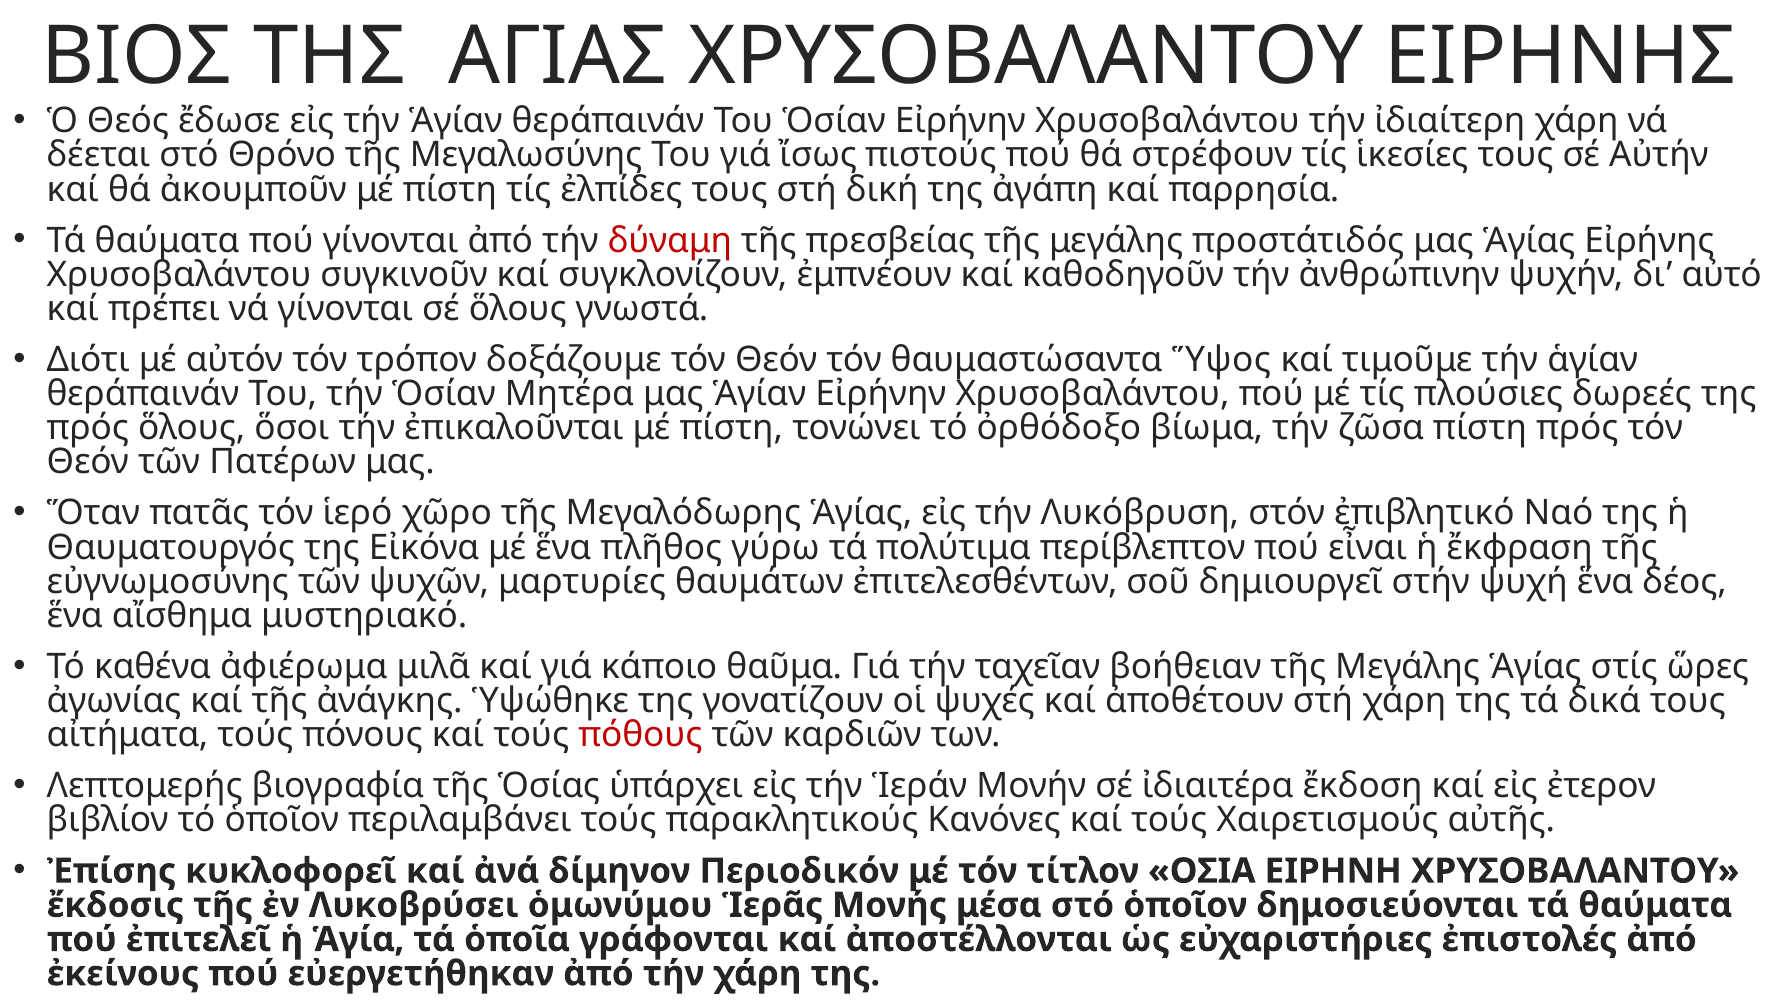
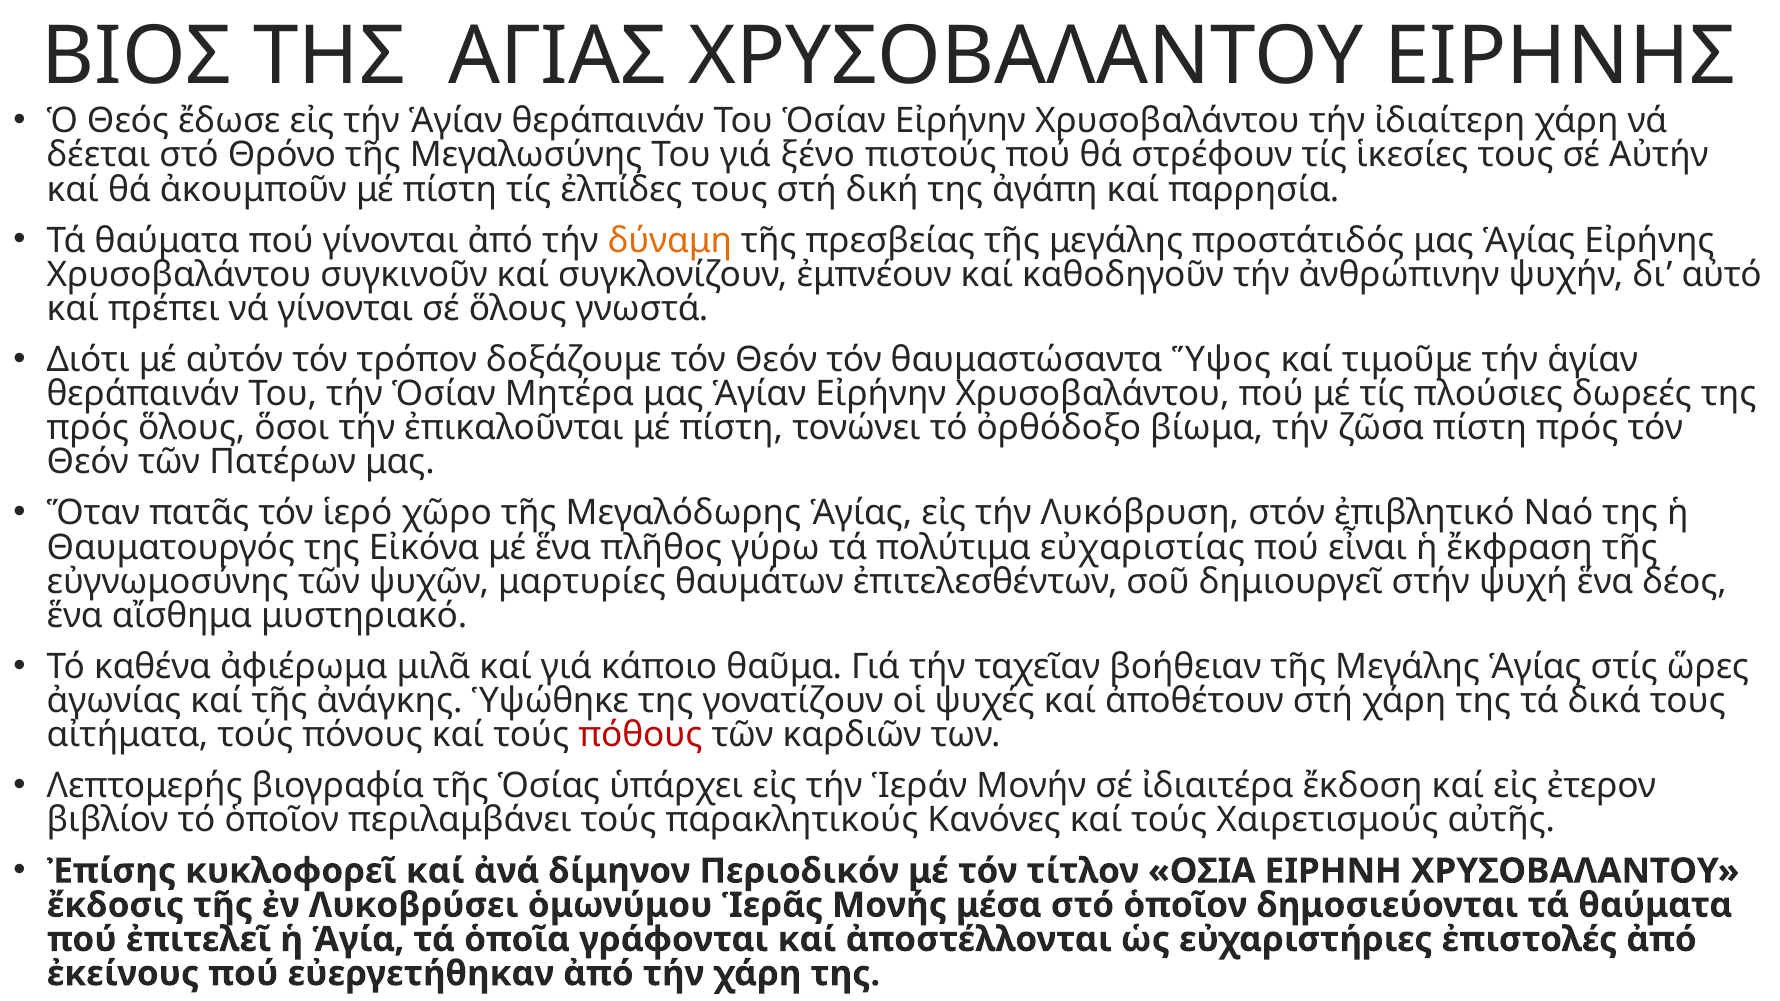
ἴσως: ἴσως -> ξένο (818, 155)
δύναμη colour: red -> orange (670, 241)
περίβλεπτον: περίβλεπτον -> εὐχαριστίας (1142, 548)
